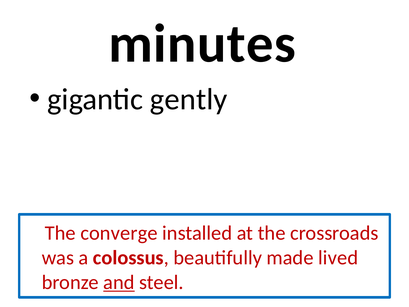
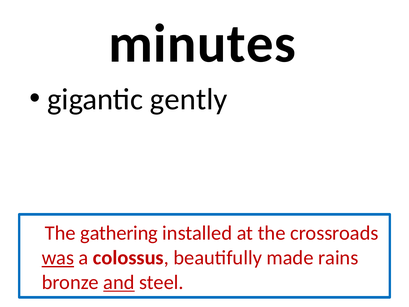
converge: converge -> gathering (119, 233)
was underline: none -> present (58, 258)
lived: lived -> rains (338, 258)
